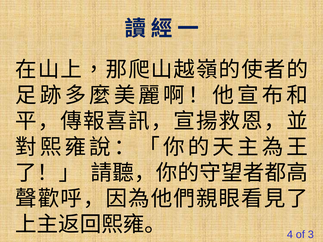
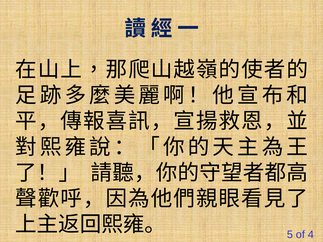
4: 4 -> 5 (290, 235)
3: 3 -> 4 (311, 235)
